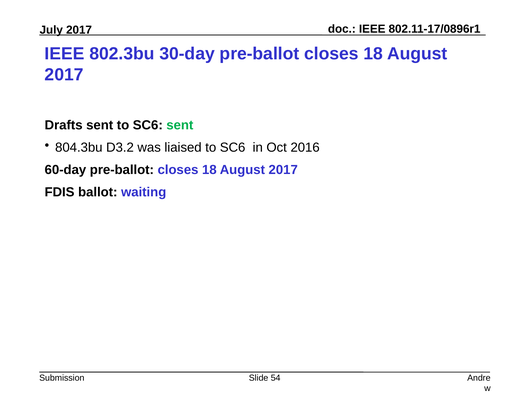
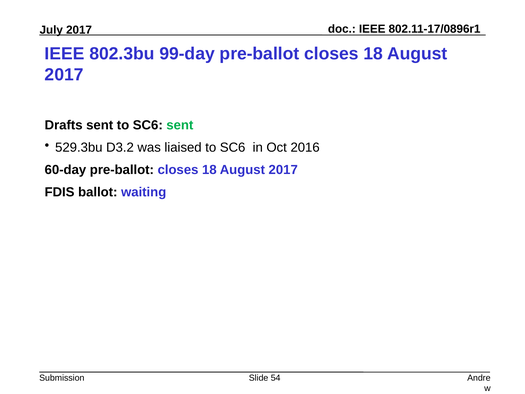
30-day: 30-day -> 99-day (187, 54)
804.3bu: 804.3bu -> 529.3bu (79, 148)
